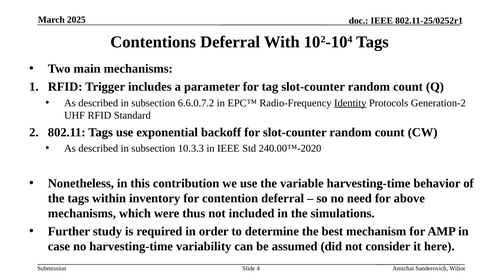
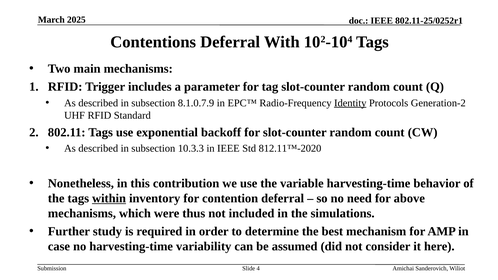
6.6.0.7.2: 6.6.0.7.2 -> 8.1.0.7.9 (196, 103)
240.00™‐2020: 240.00™‐2020 -> 812.11™‐2020 (290, 149)
within underline: none -> present (109, 198)
